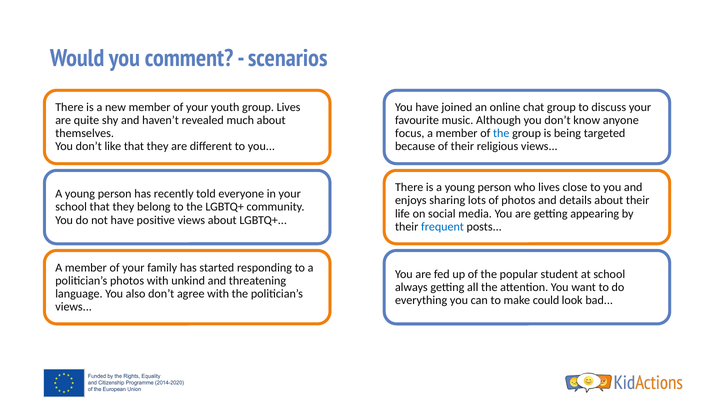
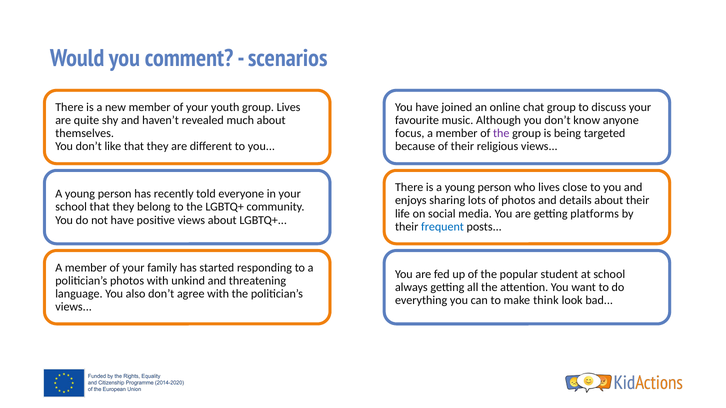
the colour: blue -> purple (501, 134)
appearing: appearing -> platforms (595, 214)
could: could -> think (546, 300)
